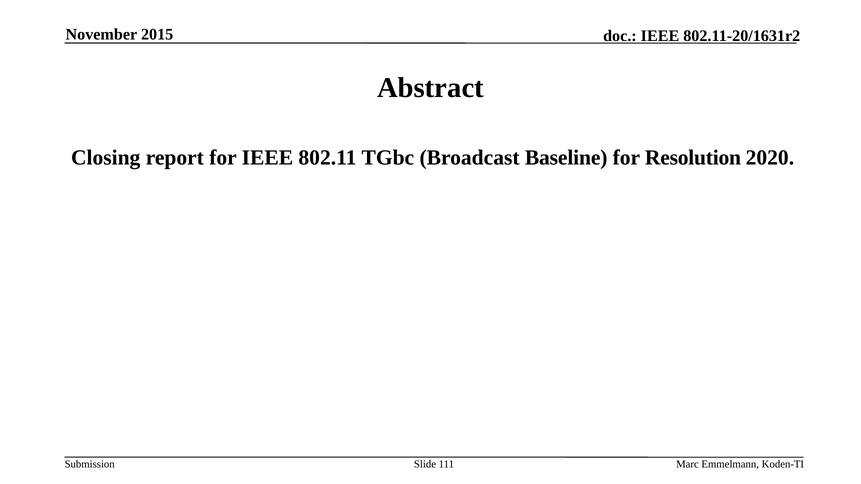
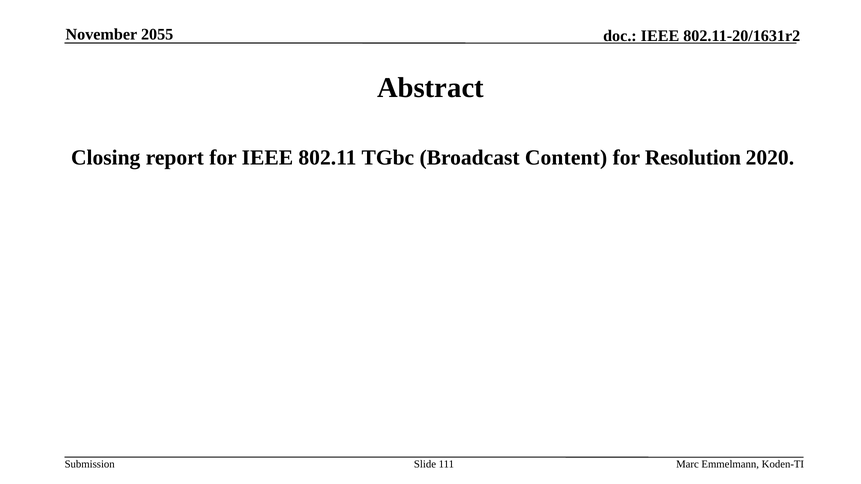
2015: 2015 -> 2055 (157, 34)
Baseline: Baseline -> Content (566, 158)
